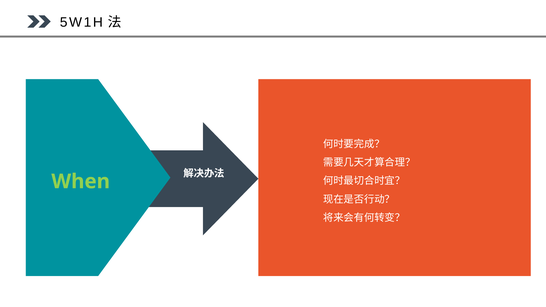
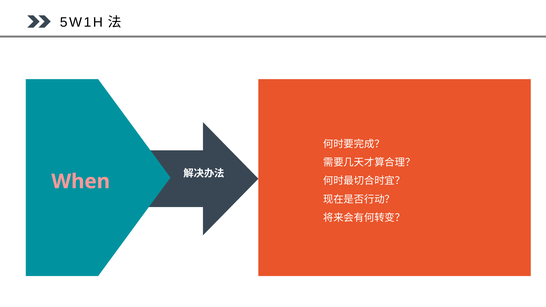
When colour: light green -> pink (81, 182)
